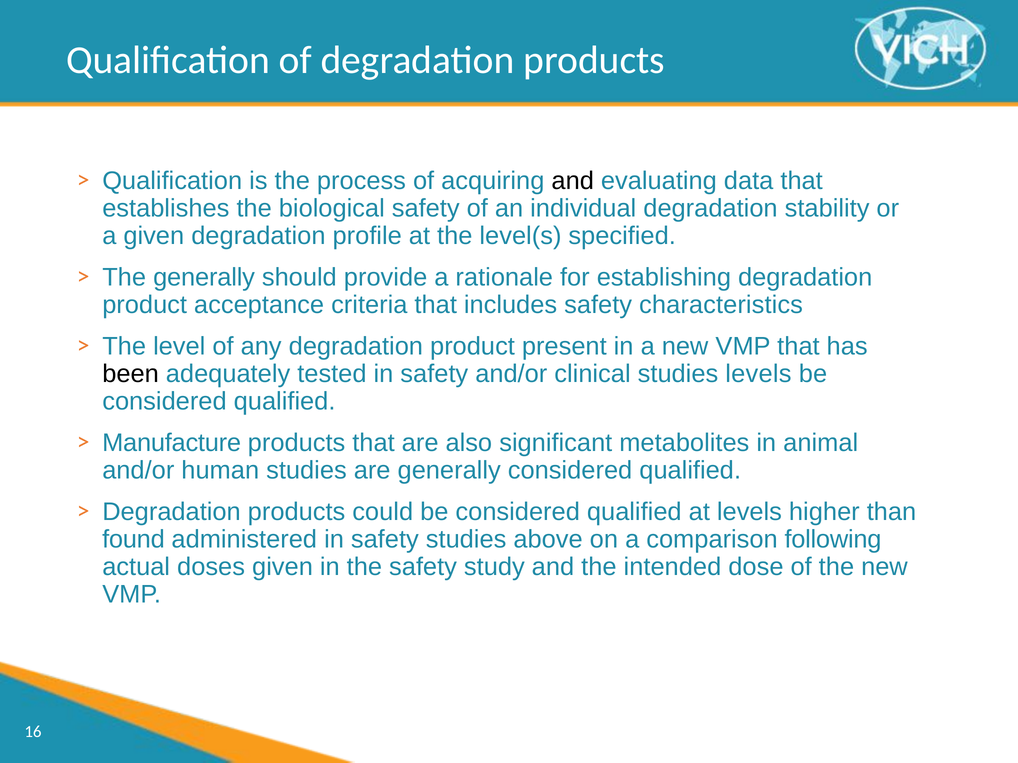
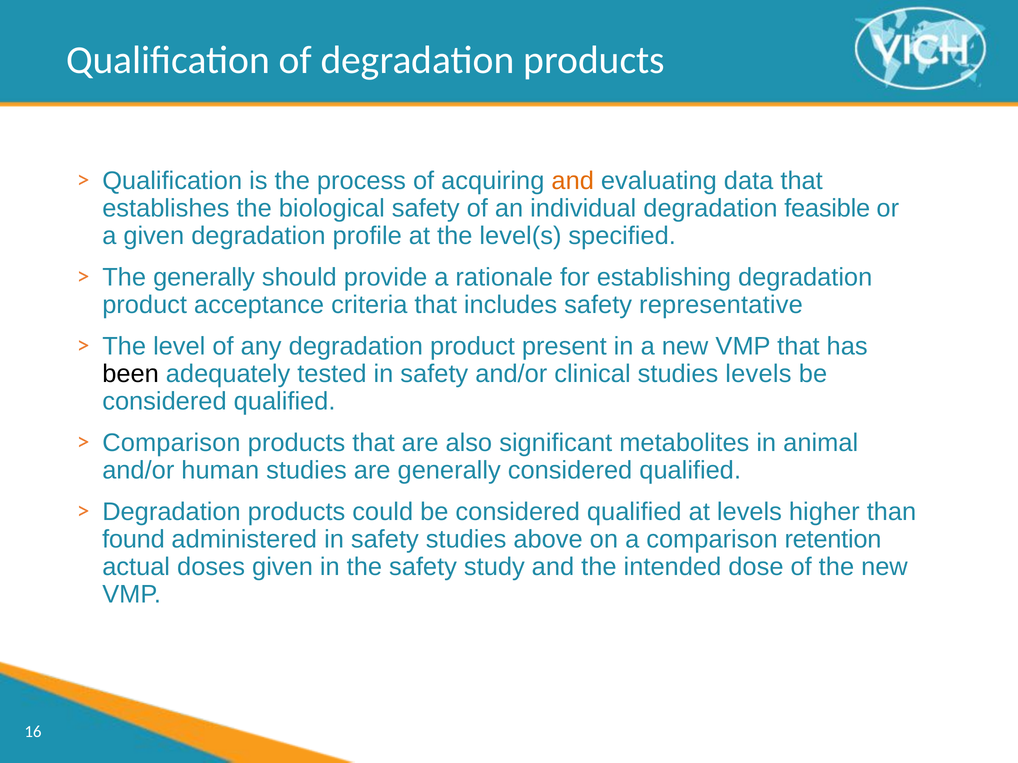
and colour: black -> orange (573, 181)
stability: stability -> feasible (827, 208)
characteristics: characteristics -> representative (721, 305)
Manufacture: Manufacture -> Comparison (171, 443)
following: following -> retention (833, 540)
